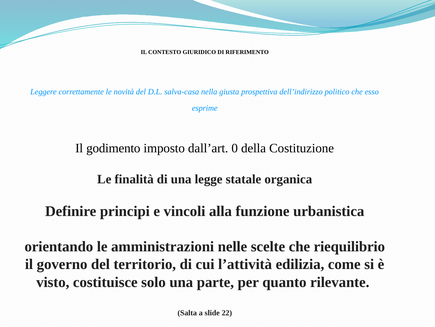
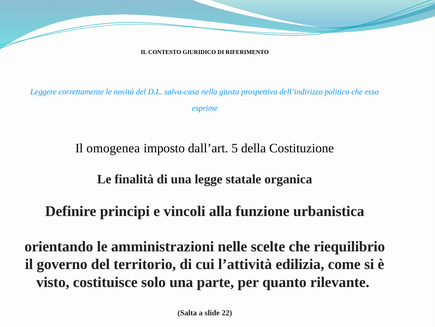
godimento: godimento -> omogenea (113, 148)
0: 0 -> 5 (235, 148)
